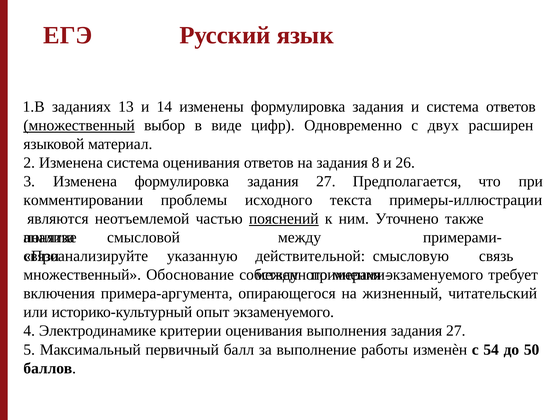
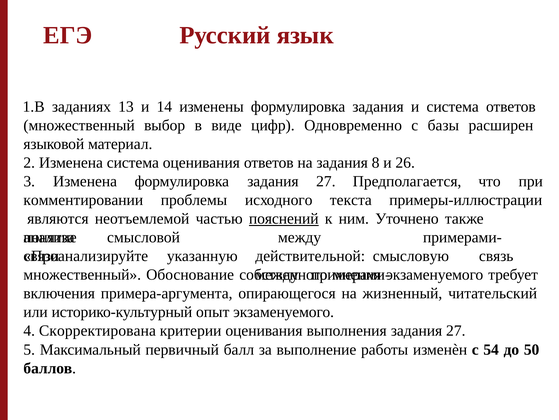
множественный underline: present -> none (79, 125)
двух: двух -> базы (443, 125)
Электродинамике: Электродинамике -> Скорректирована (97, 330)
